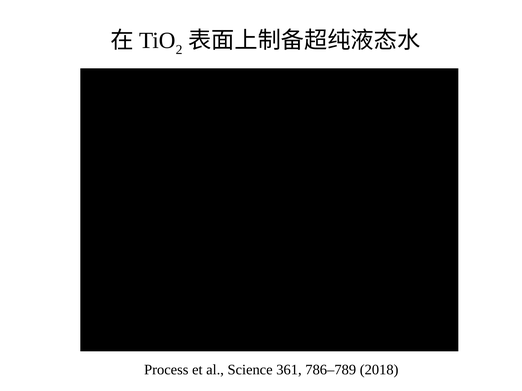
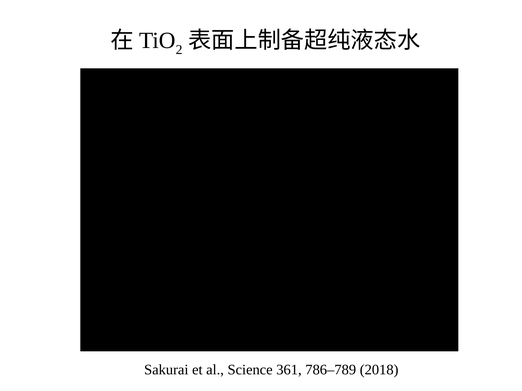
Process: Process -> Sakurai (166, 370)
